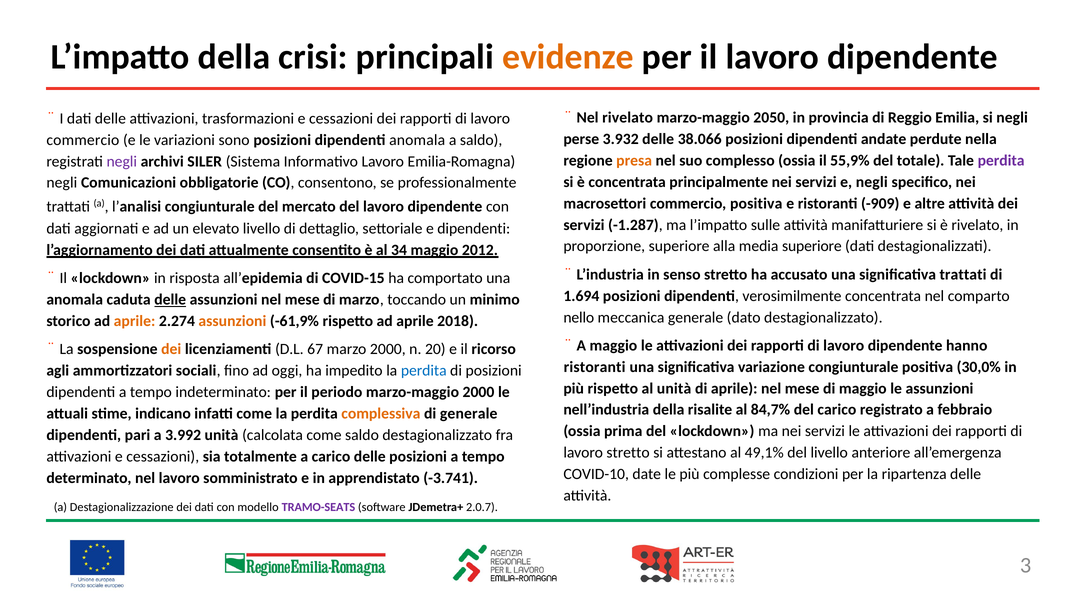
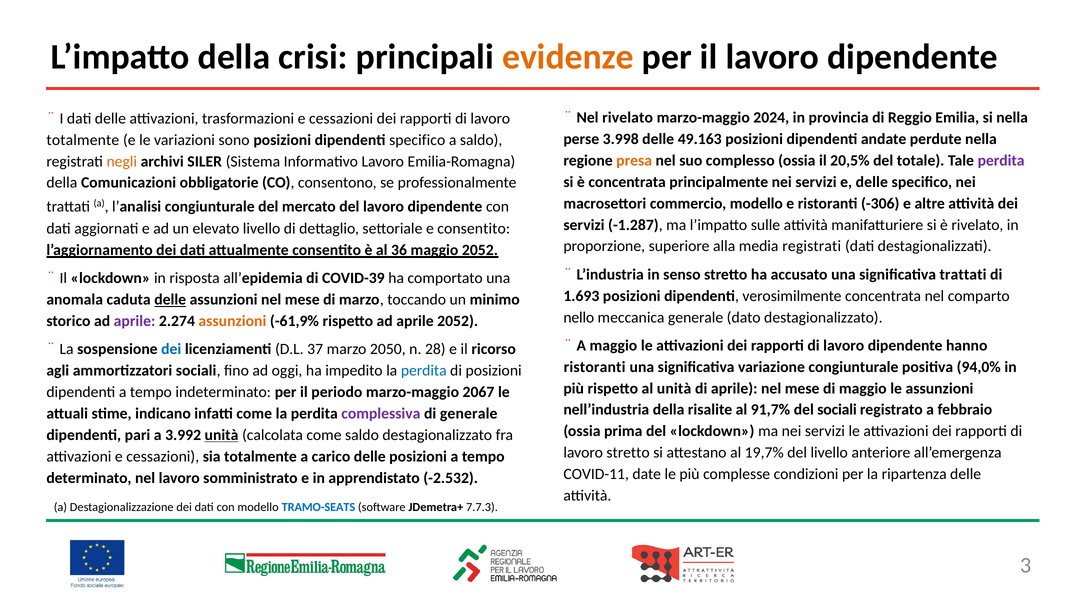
2050: 2050 -> 2024 (771, 118)
si negli: negli -> nella (1012, 118)
3.932: 3.932 -> 3.998 (621, 139)
38.066: 38.066 -> 49.163 (700, 139)
commercio: commercio -> totalmente (83, 140)
dipendenti anomala: anomala -> specifico (417, 140)
55,9%: 55,9% -> 20,5% (850, 161)
negli colour: purple -> orange (122, 161)
e negli: negli -> delle (872, 182)
negli: negli -> della (62, 183)
commercio positiva: positiva -> modello (756, 203)
-909: -909 -> -306 (880, 203)
e dipendenti: dipendenti -> consentito (474, 229)
media superiore: superiore -> registrati (812, 246)
34: 34 -> 36 (399, 250)
maggio 2012: 2012 -> 2052 (480, 250)
COVID-15: COVID-15 -> COVID-39 (353, 278)
1.694: 1.694 -> 1.693 (581, 296)
aprile colour: orange -> purple (135, 321)
aprile 2018: 2018 -> 2052 (458, 321)
dei colour: orange -> blue (171, 349)
67: 67 -> 37 (315, 349)
marzo 2000: 2000 -> 2050 (388, 349)
20: 20 -> 28 (435, 349)
30,0%: 30,0% -> 94,0% (979, 367)
marzo-maggio 2000: 2000 -> 2067 (478, 392)
84,7%: 84,7% -> 91,7% (770, 410)
del carico: carico -> sociali (837, 410)
complessiva colour: orange -> purple (381, 414)
unità underline: none -> present (222, 435)
49,1%: 49,1% -> 19,7% (764, 453)
COVID-10: COVID-10 -> COVID-11 (596, 474)
-3.741: -3.741 -> -2.532 (451, 478)
TRAMO-SEATS colour: purple -> blue (318, 508)
2.0.7: 2.0.7 -> 7.7.3 (482, 508)
